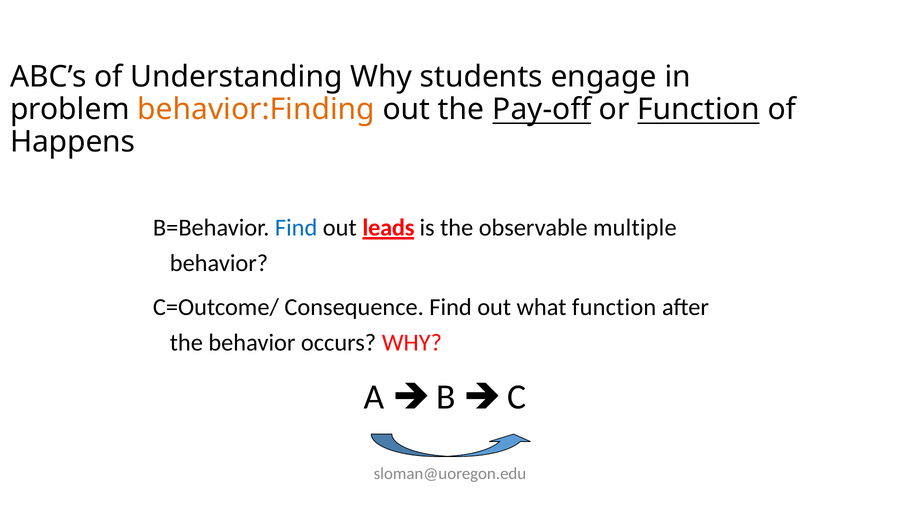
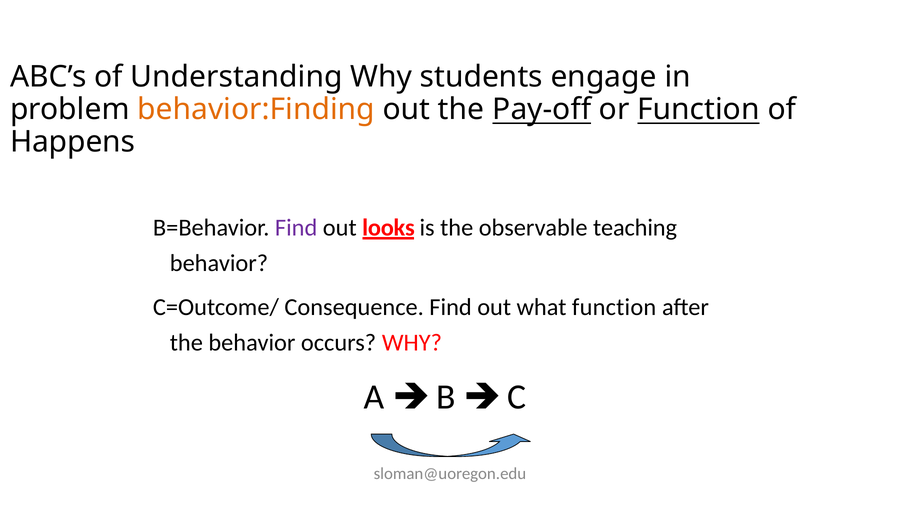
Find colour: blue -> purple (296, 228)
leads: leads -> looks (388, 228)
multiple: multiple -> teaching (635, 228)
